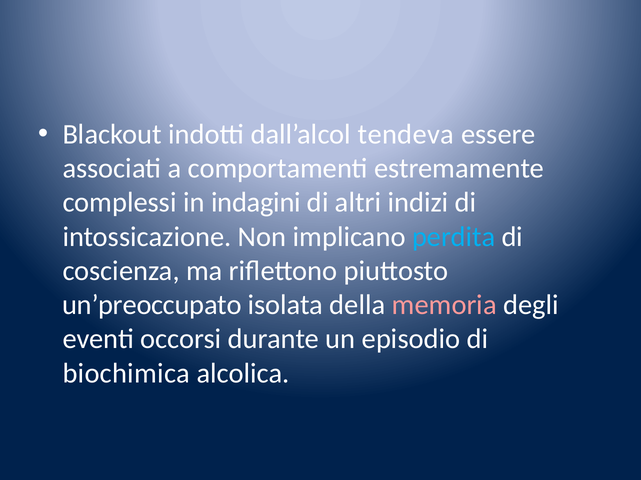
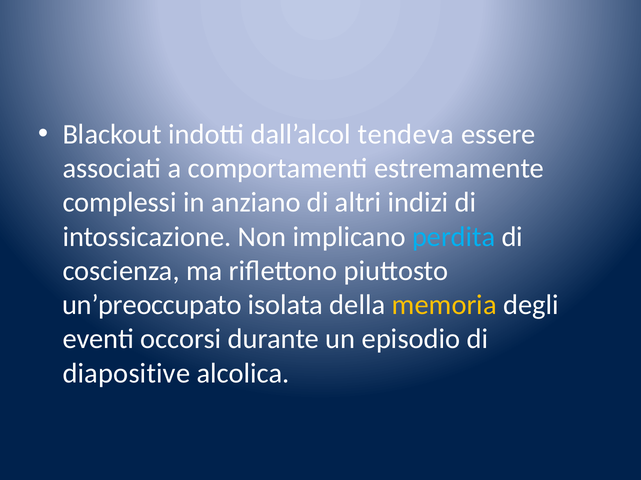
indagini: indagini -> anziano (256, 203)
memoria colour: pink -> yellow (444, 305)
biochimica: biochimica -> diapositive (126, 374)
